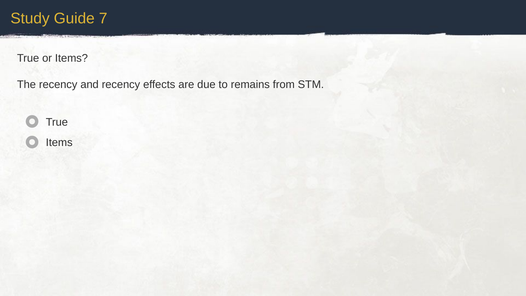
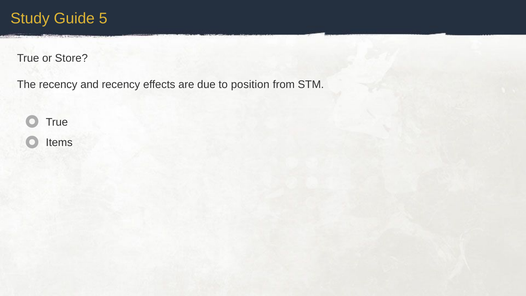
7: 7 -> 5 (103, 18)
or Items: Items -> Store (71, 58)
remains: remains -> position (250, 85)
